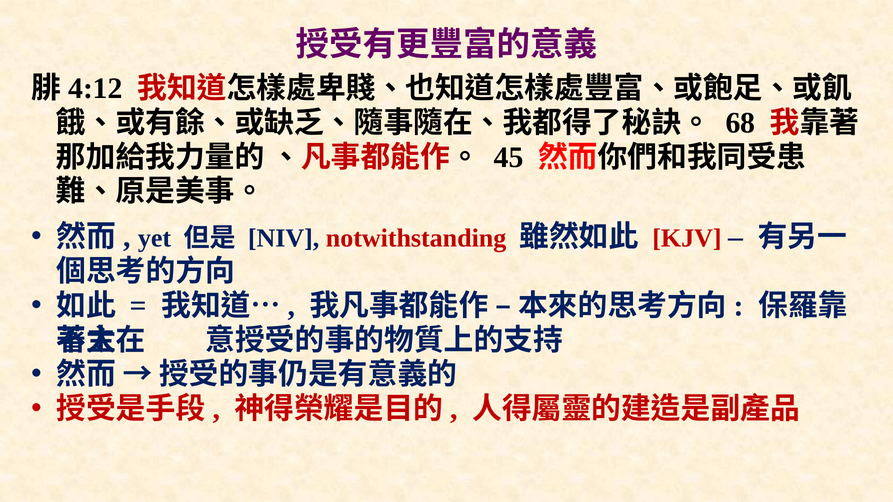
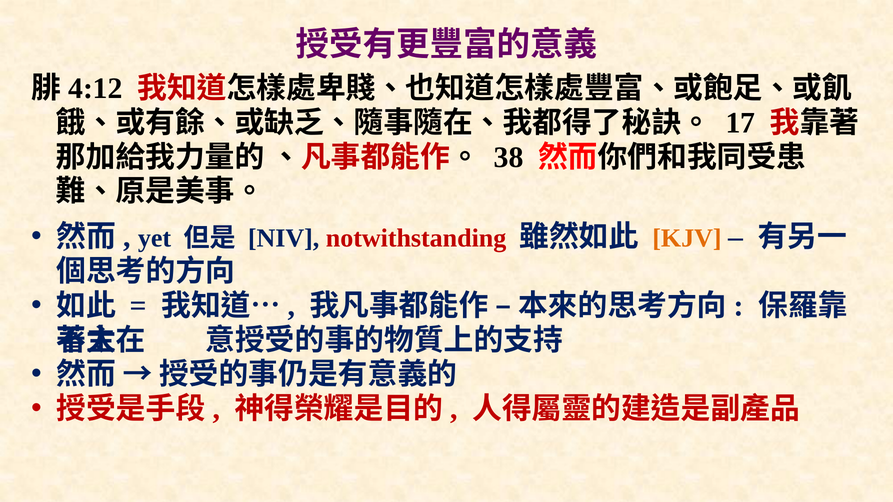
68: 68 -> 17 (740, 123)
45: 45 -> 38 (509, 157)
KJV colour: red -> orange (687, 238)
